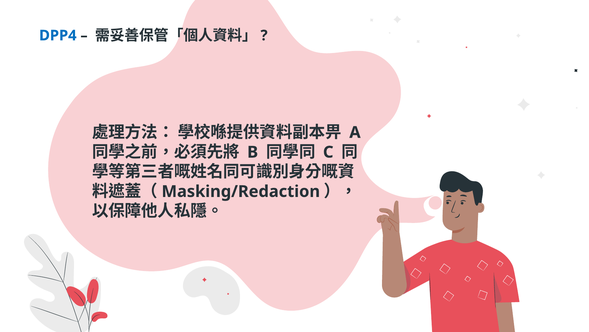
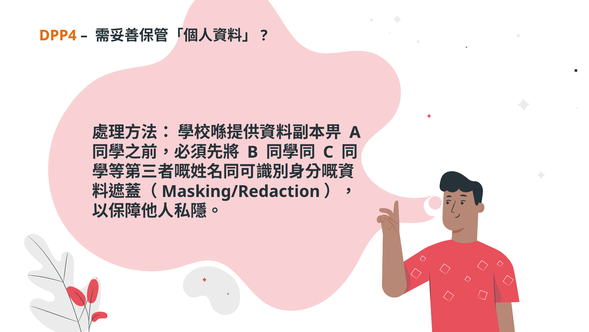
DPP4 colour: blue -> orange (58, 35)
